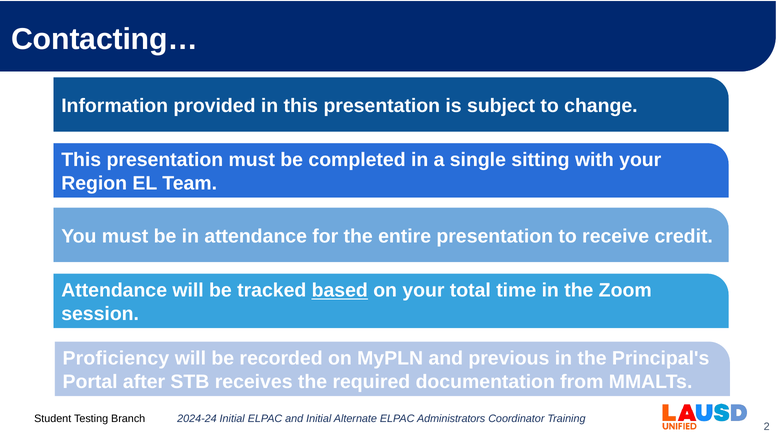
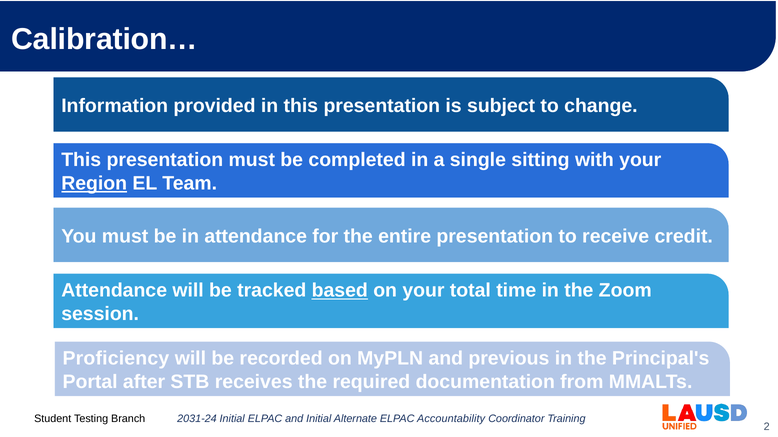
Contacting…: Contacting… -> Calibration… (105, 39)
Region underline: none -> present (94, 184)
2024-24: 2024-24 -> 2031-24 (197, 419)
Administrators: Administrators -> Accountability (451, 419)
